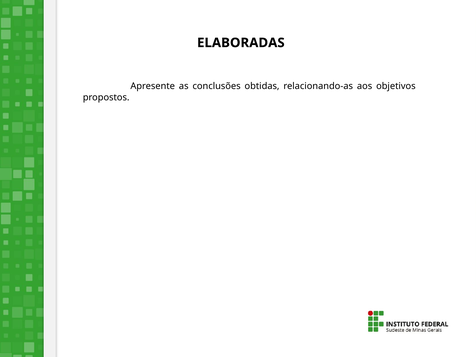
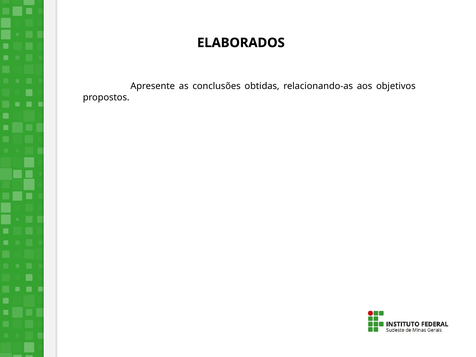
ELABORADAS: ELABORADAS -> ELABORADOS (241, 43)
